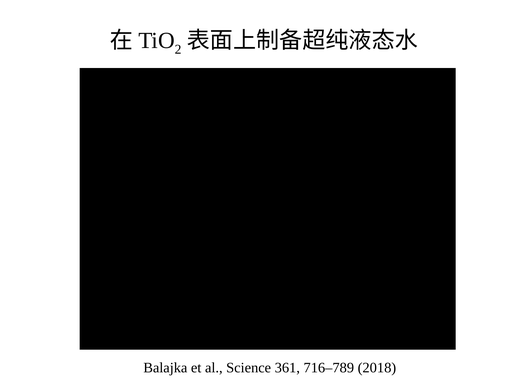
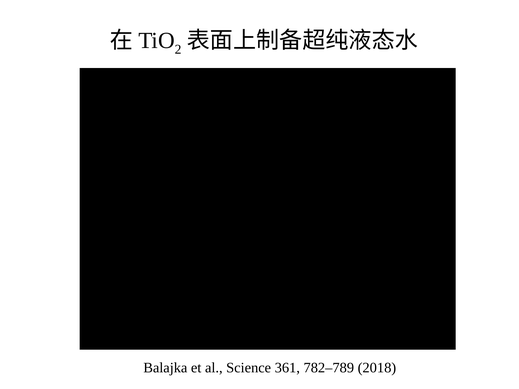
716–789: 716–789 -> 782–789 (329, 368)
